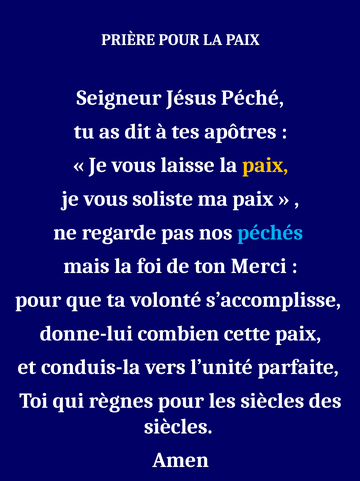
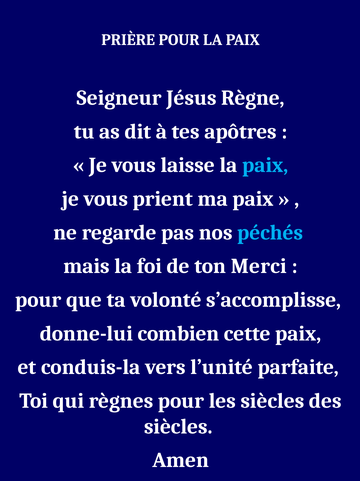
Péché: Péché -> Règne (253, 98)
paix colour: yellow -> light blue (265, 165)
soliste: soliste -> prient (163, 198)
